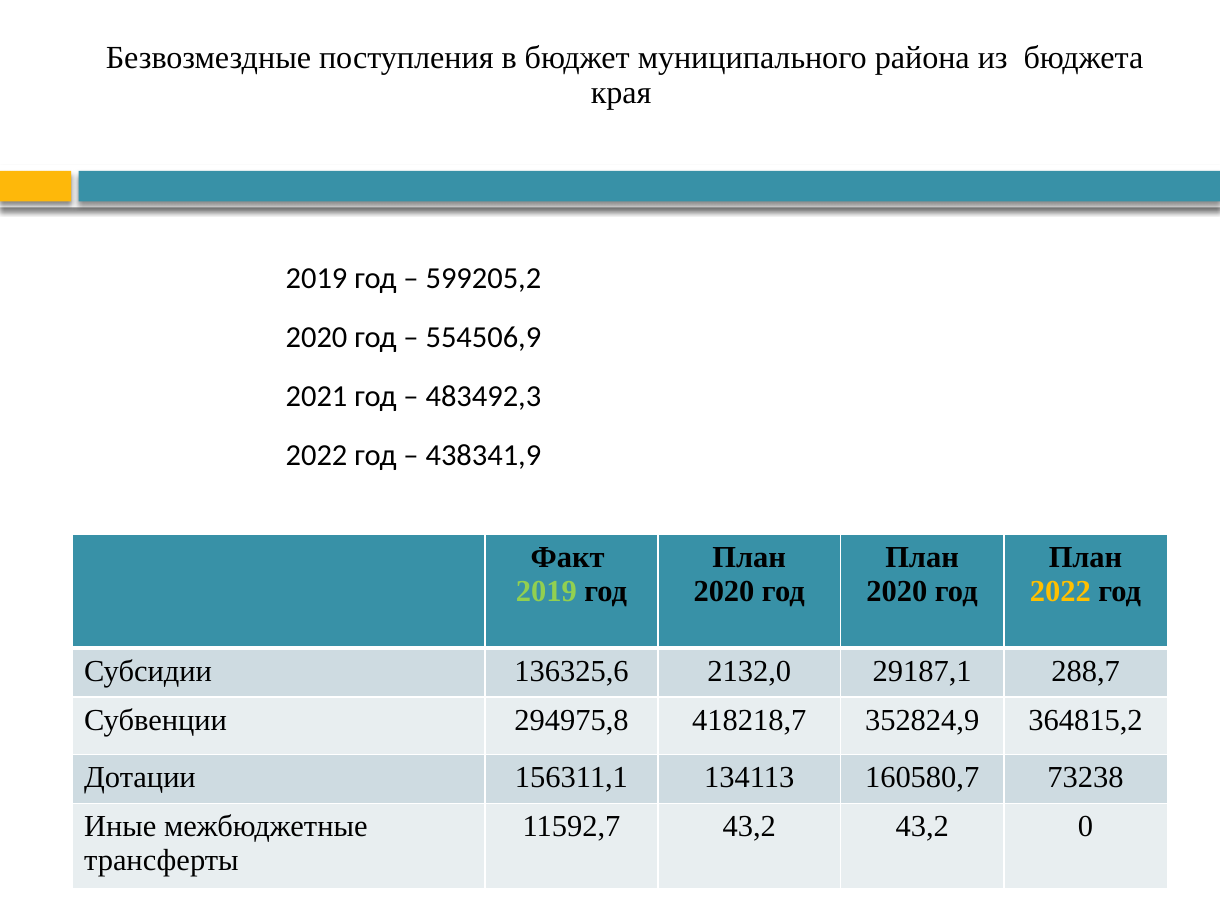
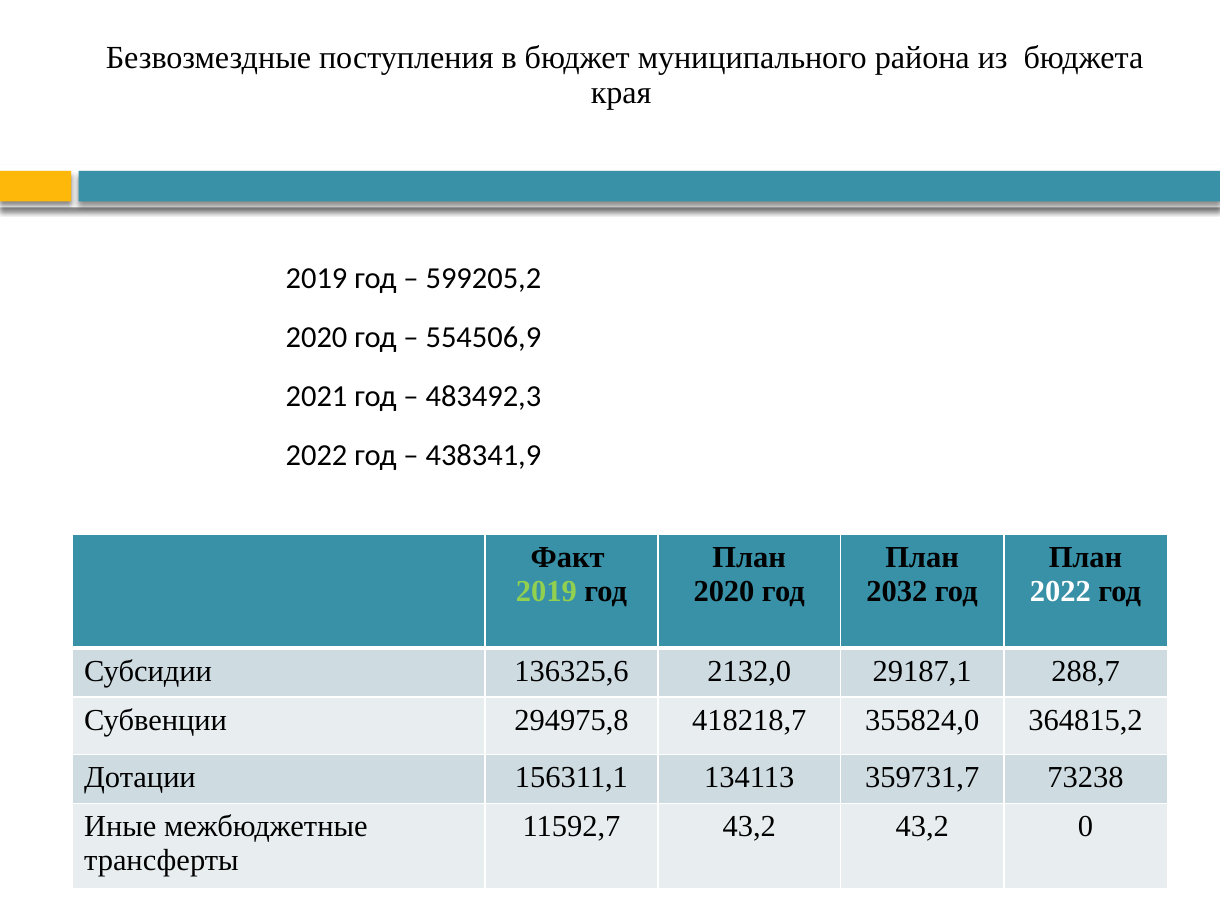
2020: 2020 -> 2032 (897, 591)
2022 colour: yellow -> white (1060, 591)
352824,9: 352824,9 -> 355824,0 (922, 720)
160580,7: 160580,7 -> 359731,7 (922, 778)
